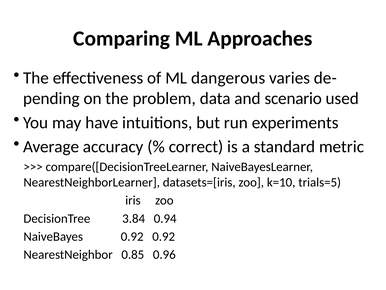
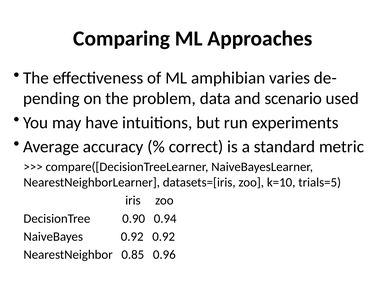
dangerous: dangerous -> amphibian (228, 78)
3.84: 3.84 -> 0.90 (134, 218)
